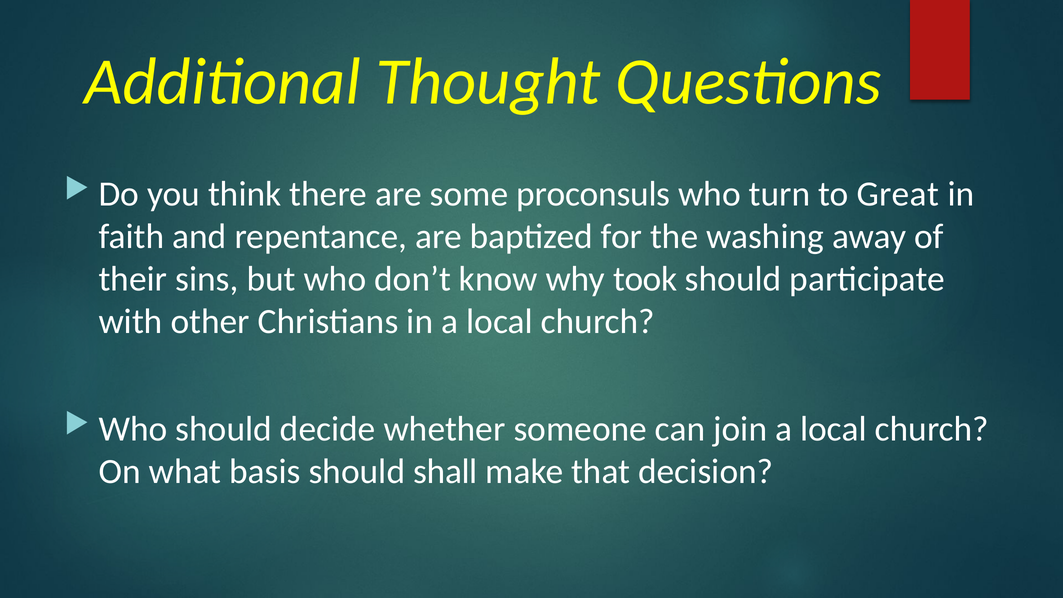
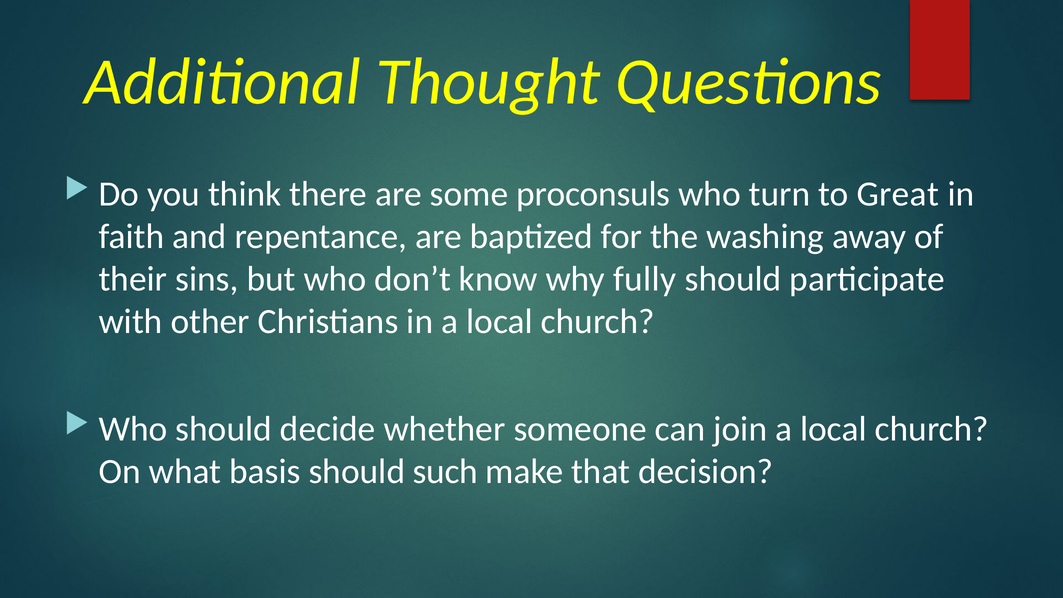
took: took -> fully (645, 279)
shall: shall -> such (445, 471)
